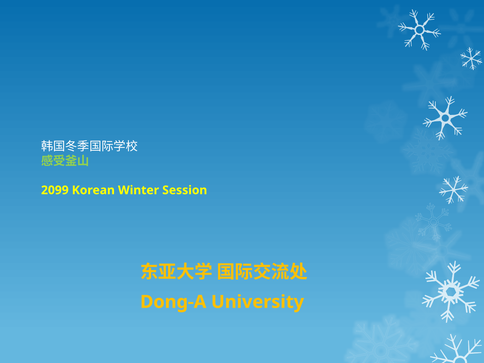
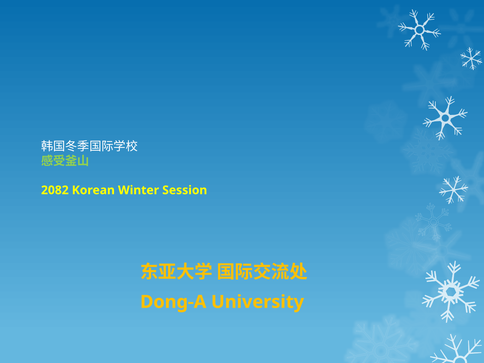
2099: 2099 -> 2082 (55, 190)
